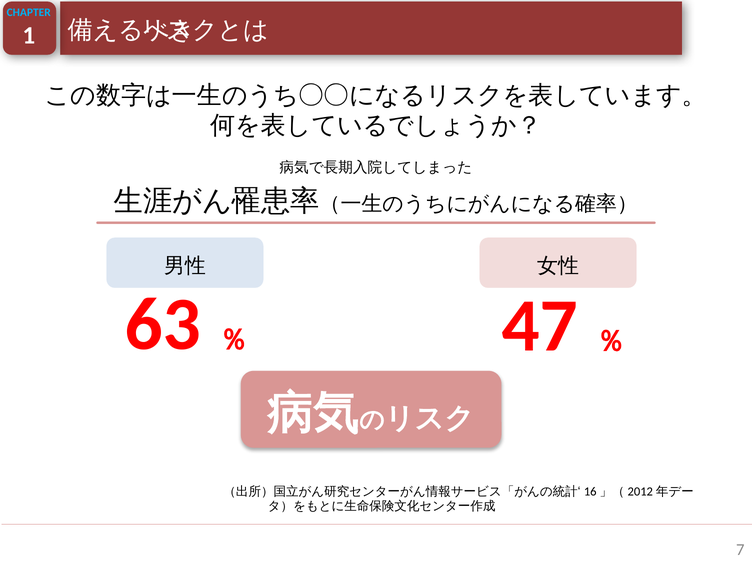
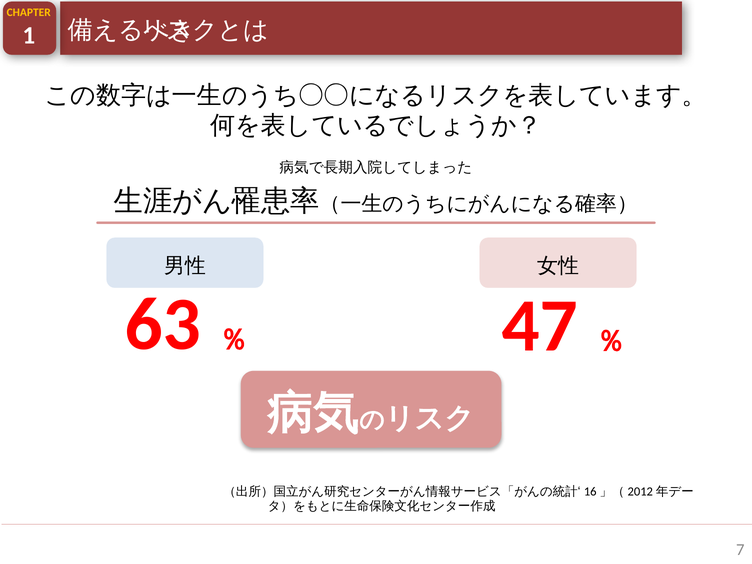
CHAPTER colour: light blue -> yellow (29, 12)
